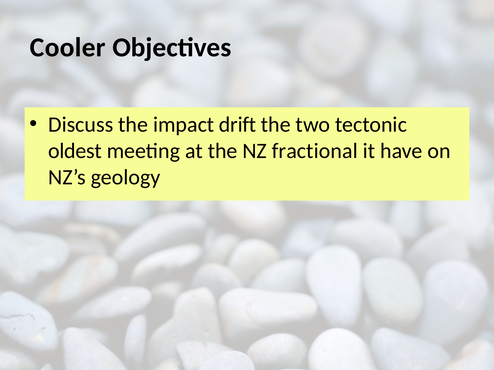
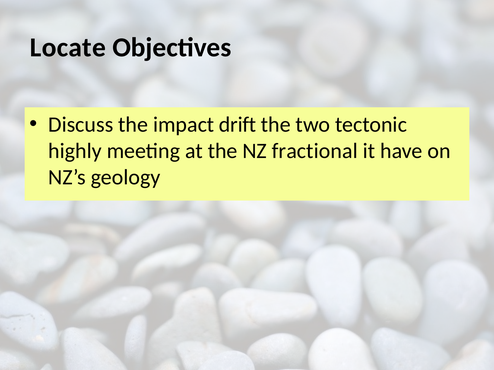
Cooler: Cooler -> Locate (68, 48)
oldest: oldest -> highly (75, 151)
